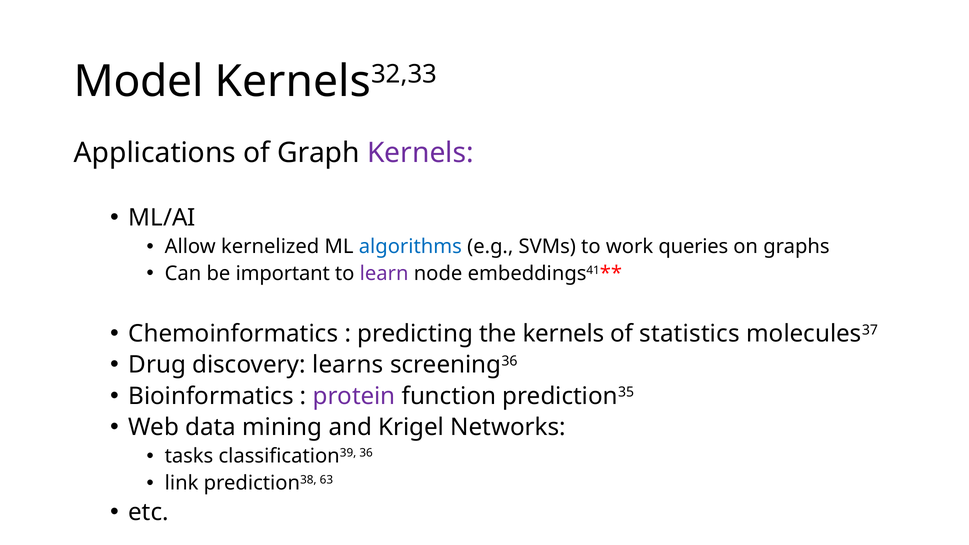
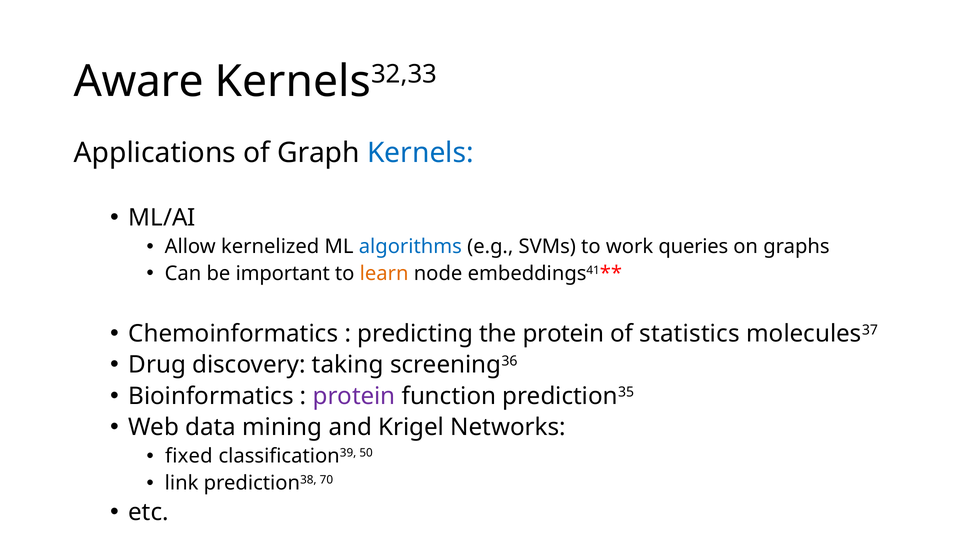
Model: Model -> Aware (139, 81)
Kernels colour: purple -> blue (420, 153)
learn colour: purple -> orange (384, 274)
the kernels: kernels -> protein (563, 334)
learns: learns -> taking (348, 365)
tasks: tasks -> fixed (189, 456)
36: 36 -> 50 (366, 453)
63: 63 -> 70 (326, 480)
